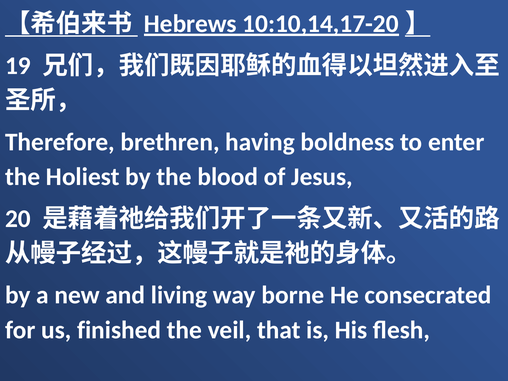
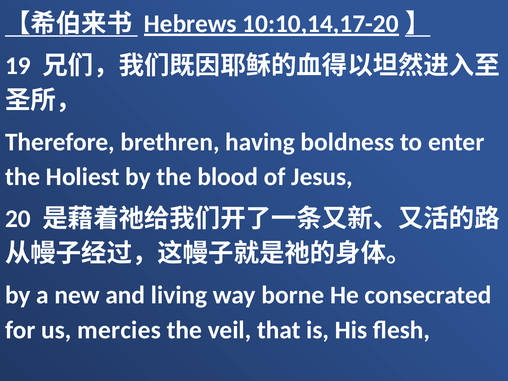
finished: finished -> mercies (119, 330)
